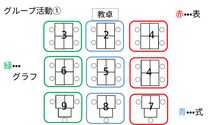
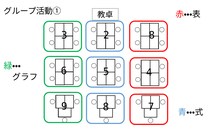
2 4: 4 -> 8 (152, 35)
